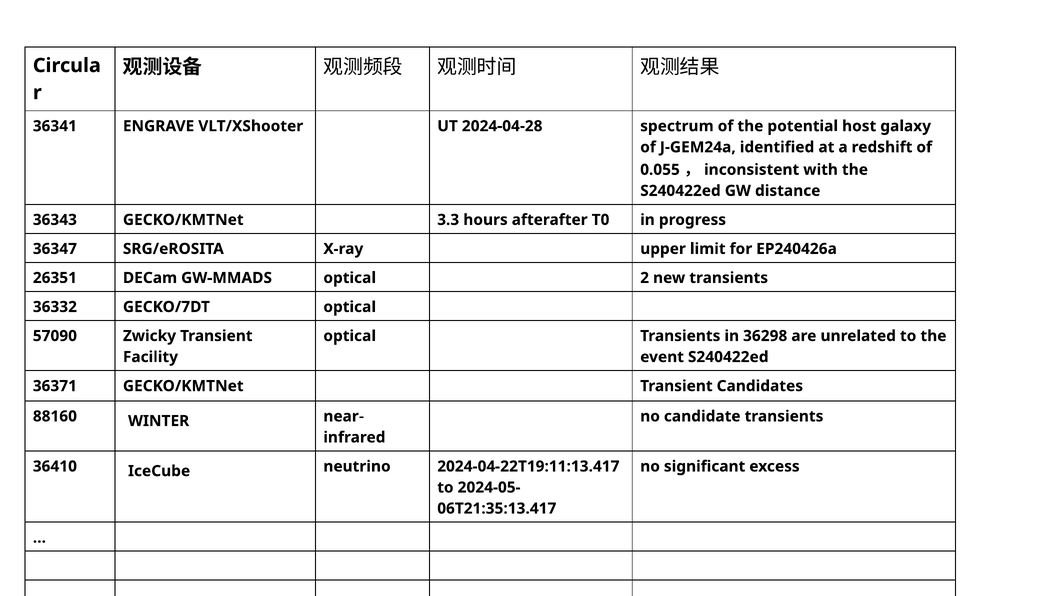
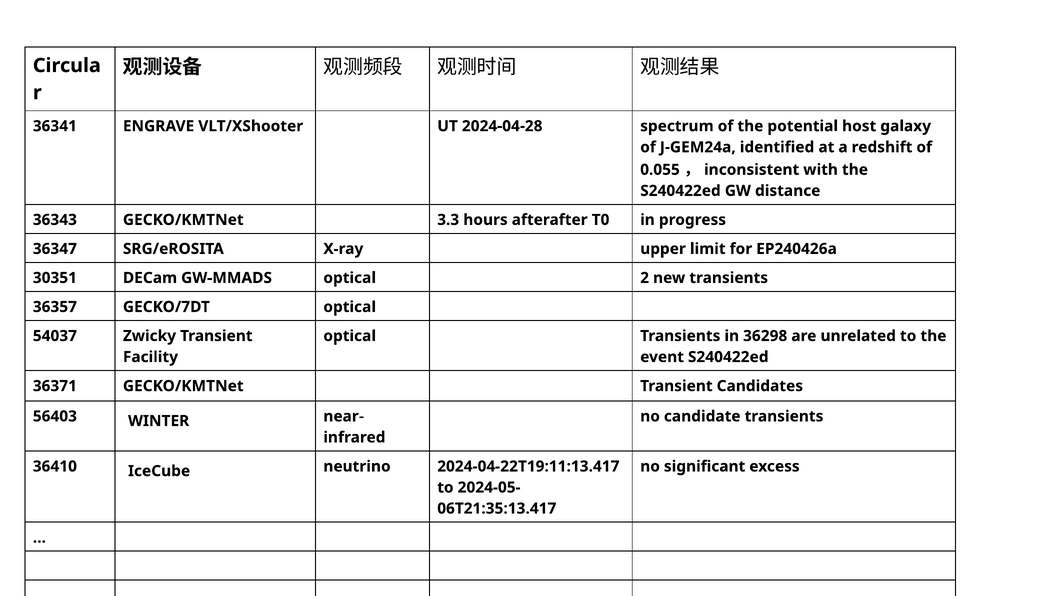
26351: 26351 -> 30351 (55, 278)
36332: 36332 -> 36357 (55, 307)
57090: 57090 -> 54037 (55, 336)
88160: 88160 -> 56403 (55, 416)
